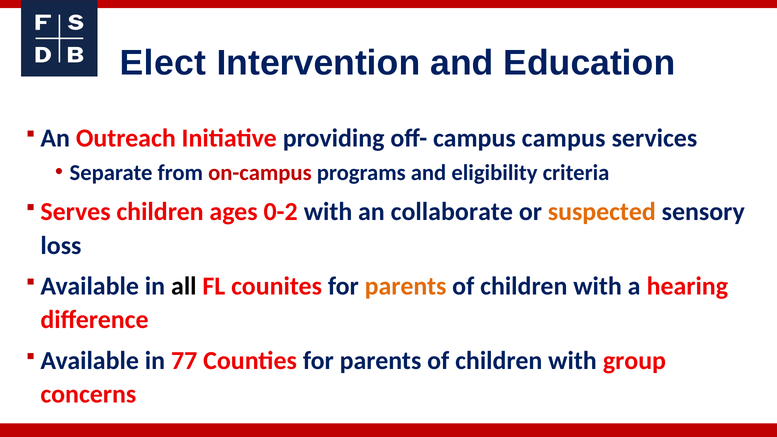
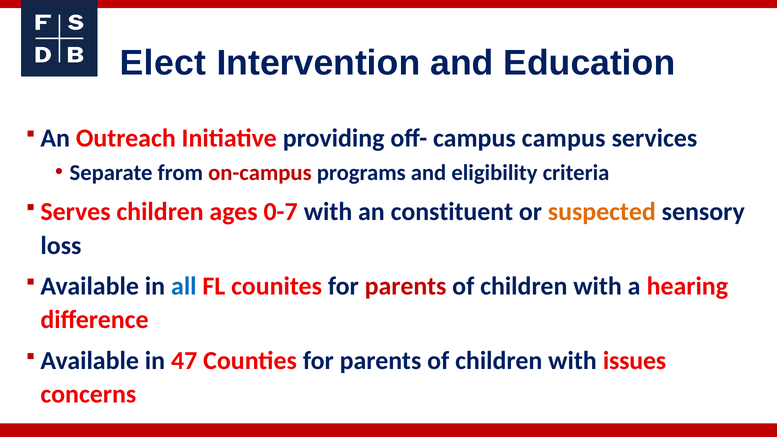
0-2: 0-2 -> 0-7 (281, 212)
collaborate: collaborate -> constituent (452, 212)
all colour: black -> blue (184, 286)
parents colour: orange -> red (406, 286)
77: 77 -> 47 (184, 361)
group: group -> issues (635, 361)
